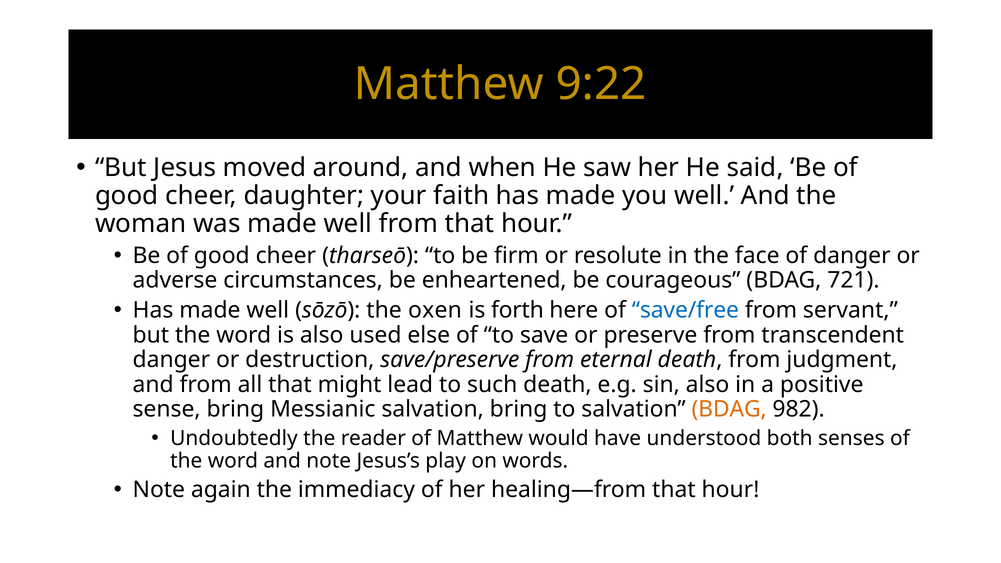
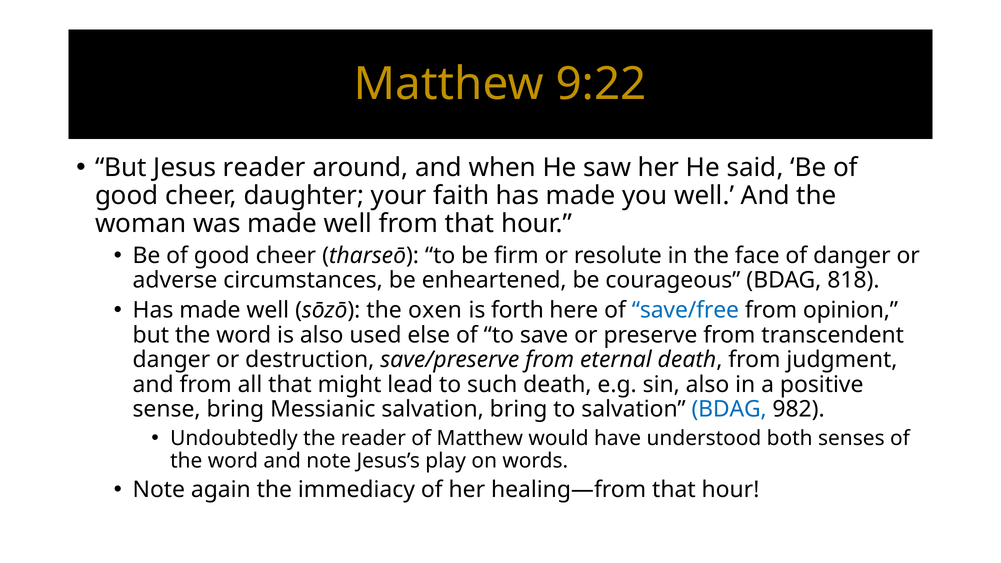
Jesus moved: moved -> reader (264, 168)
721: 721 -> 818 (853, 280)
servant: servant -> opinion (850, 310)
BDAG colour: orange -> blue (729, 409)
